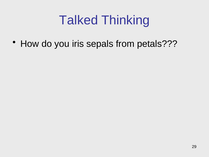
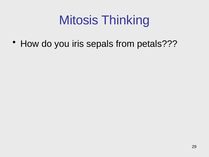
Talked: Talked -> Mitosis (79, 20)
